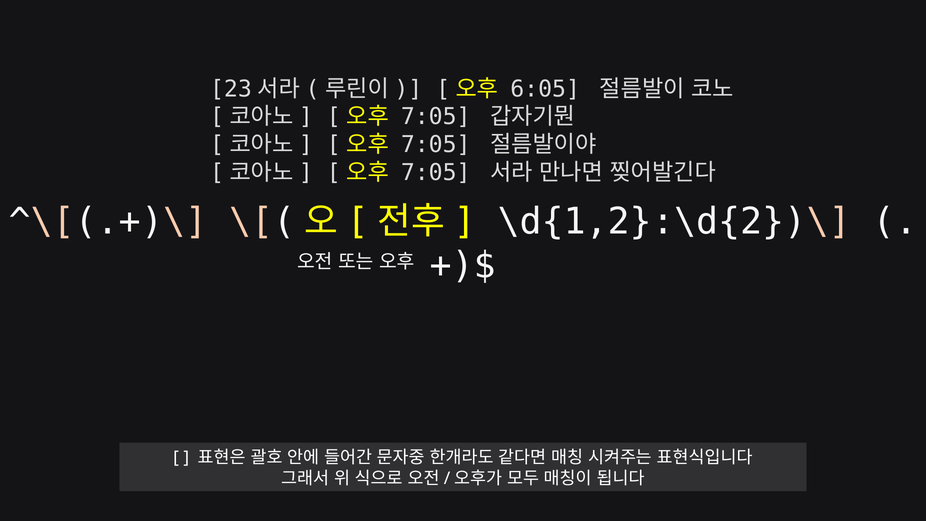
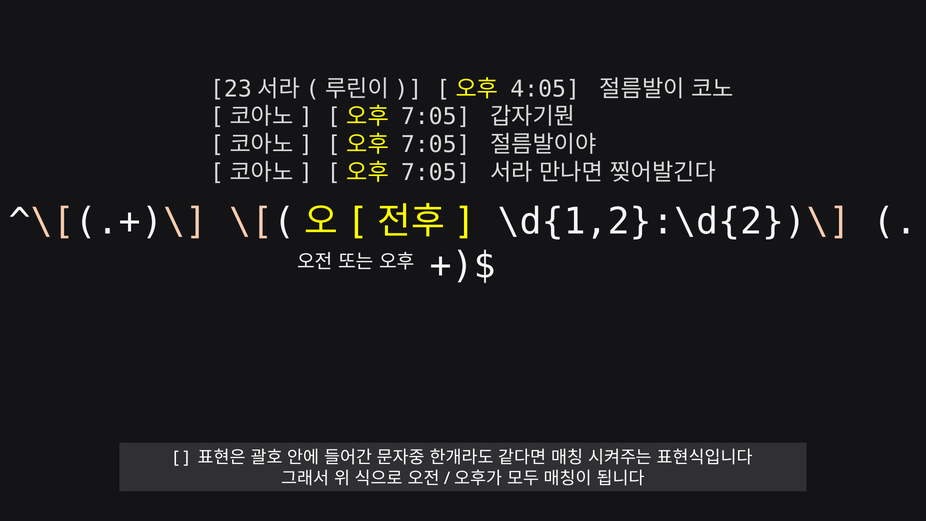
6:05: 6:05 -> 4:05 (545, 89)
